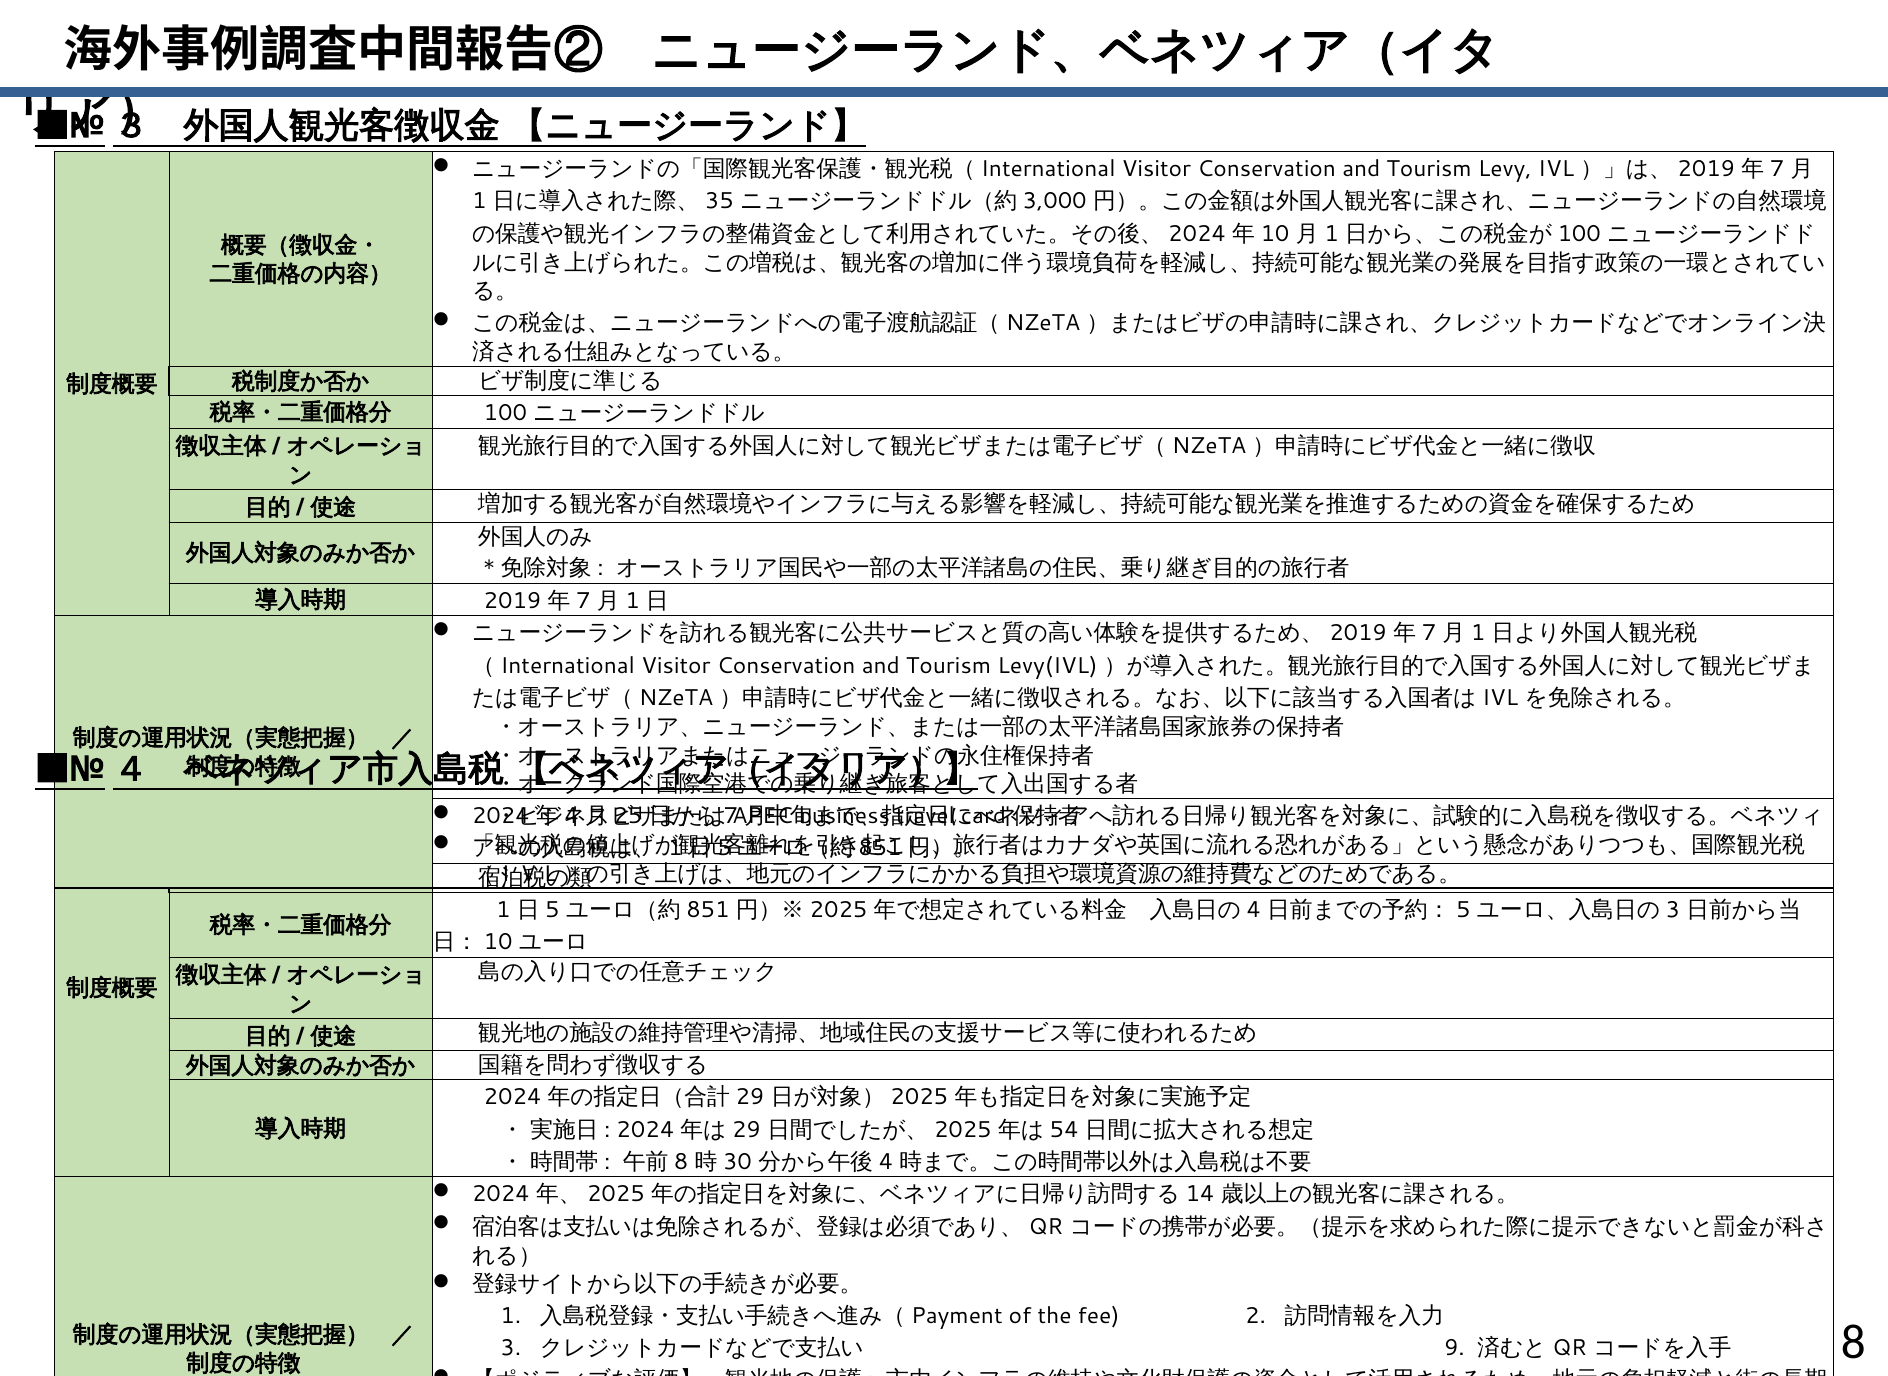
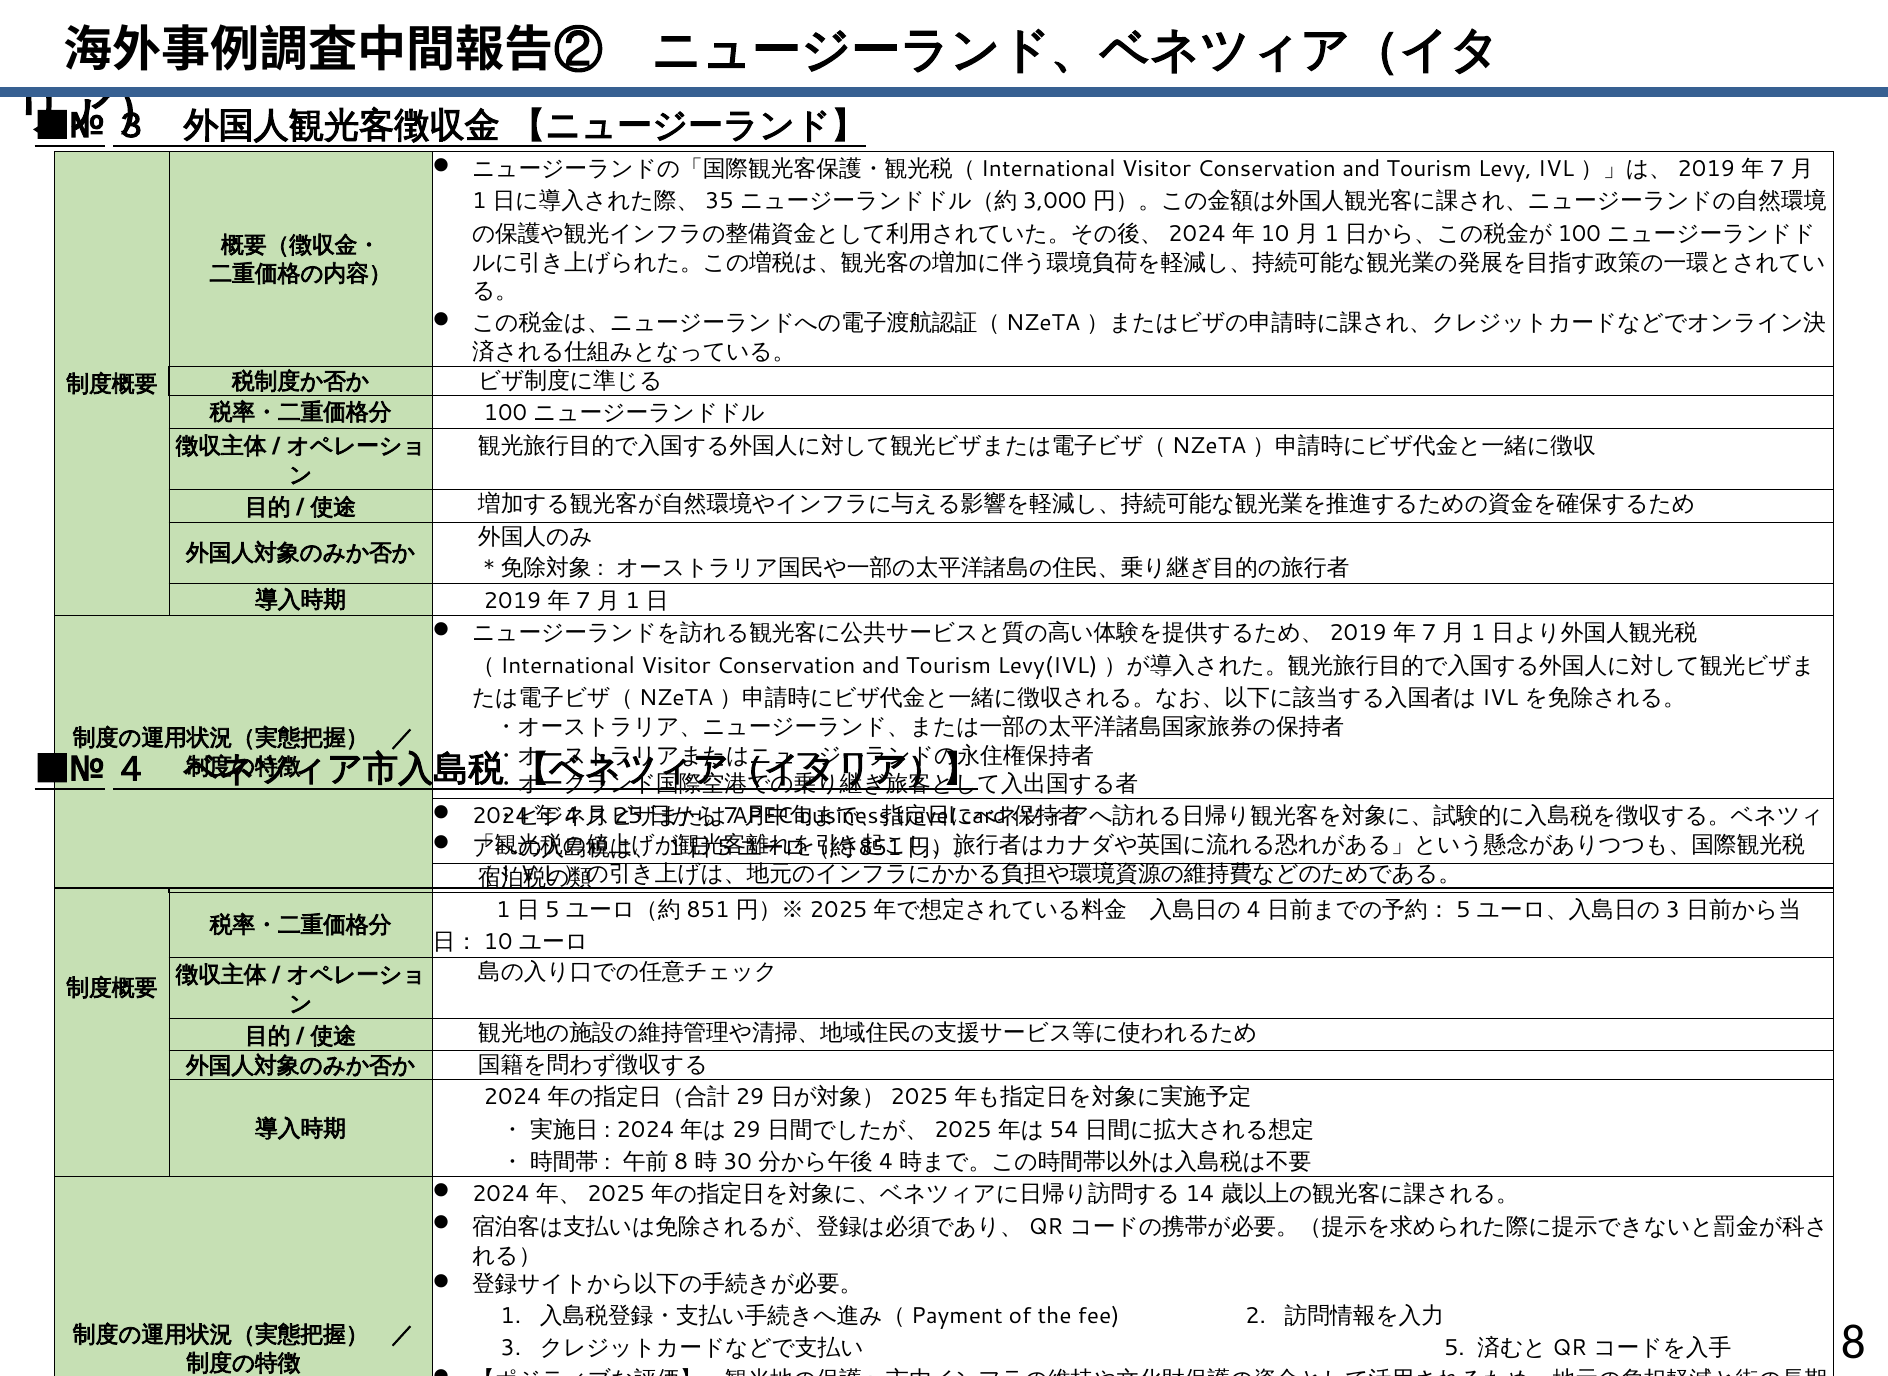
9: 9 -> 5 (1454, 1348)
